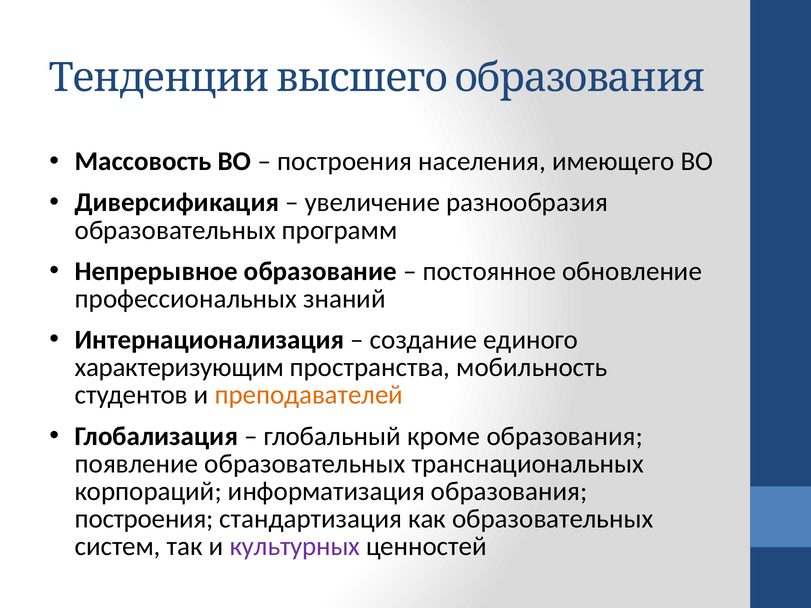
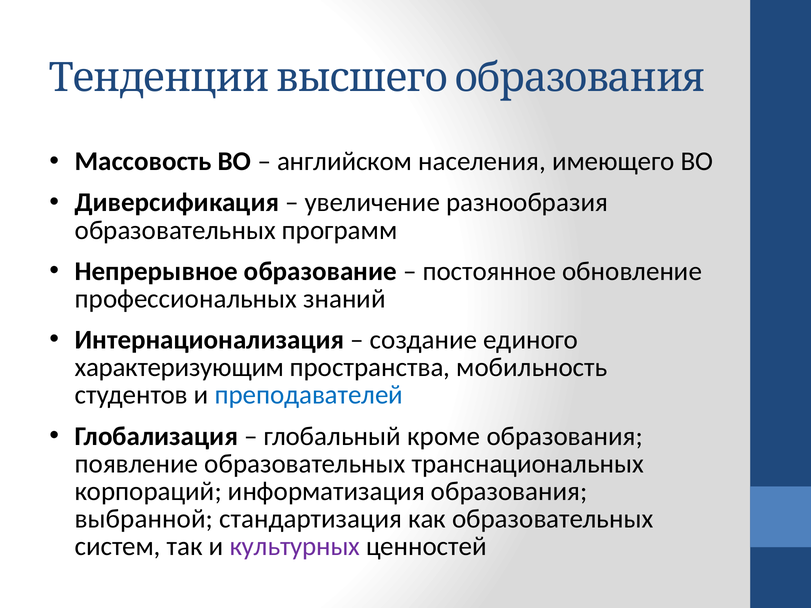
построения: построения -> английском (345, 162)
преподавателей colour: orange -> blue (309, 395)
построения: построения -> выбранной (144, 519)
